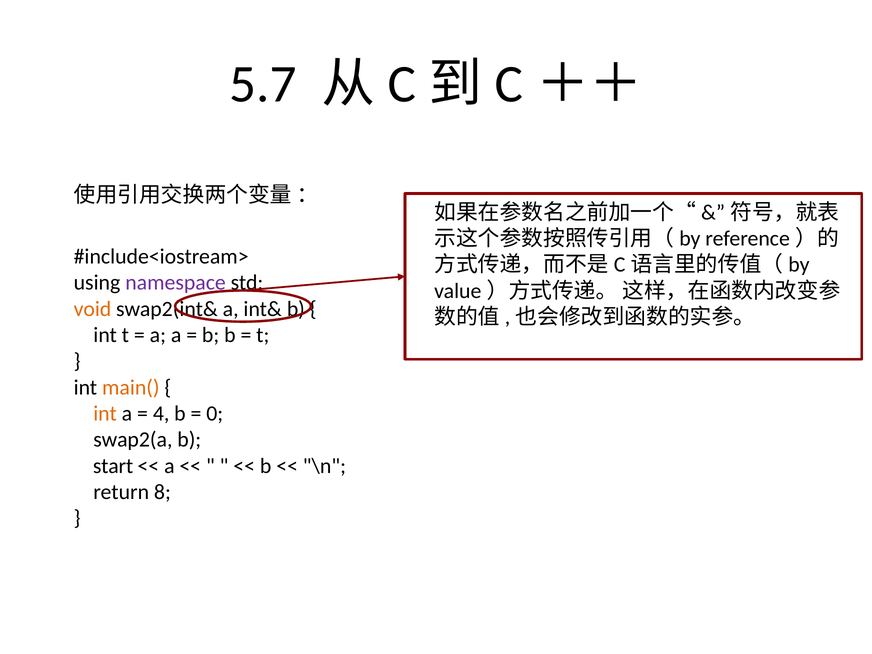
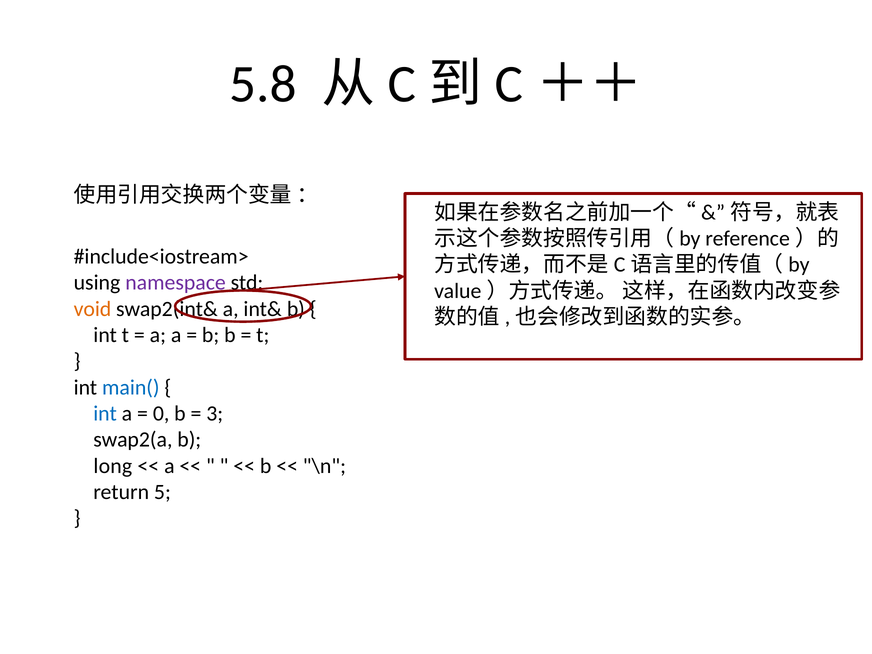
5.7: 5.7 -> 5.8 (263, 84)
main( colour: orange -> blue (131, 387)
int colour: orange -> blue (105, 414)
4: 4 -> 0 (161, 414)
0: 0 -> 3 (215, 414)
start: start -> long (113, 466)
8: 8 -> 5 (162, 492)
